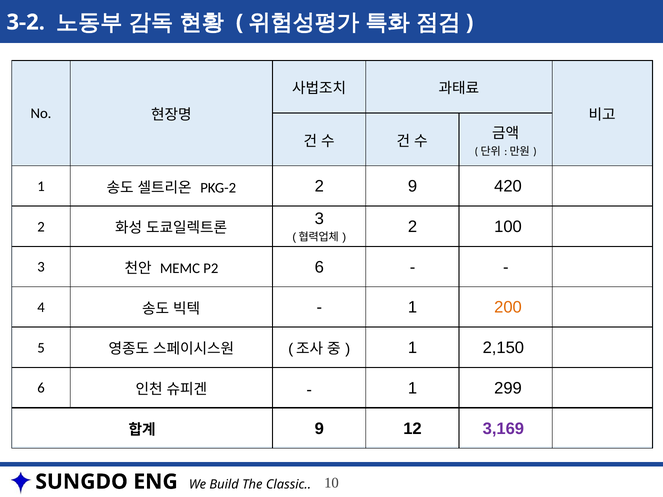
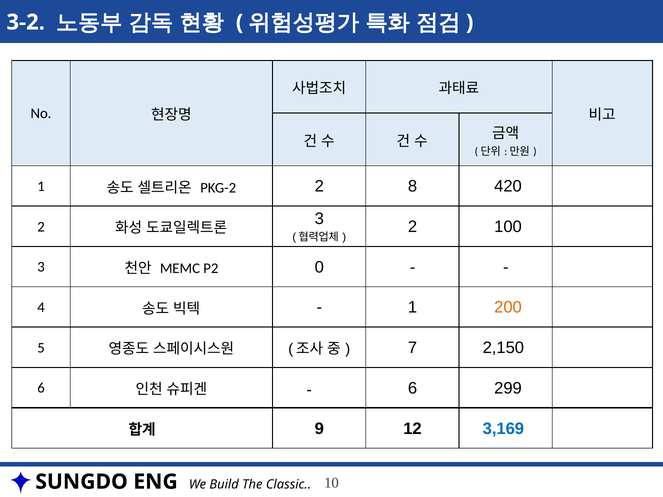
2 9: 9 -> 8 (413, 186)
P2 6: 6 -> 0 (319, 267)
1: 1 -> 7 (413, 348)
1: 1 -> 6 (413, 388)
3,169 colour: purple -> blue (503, 429)
